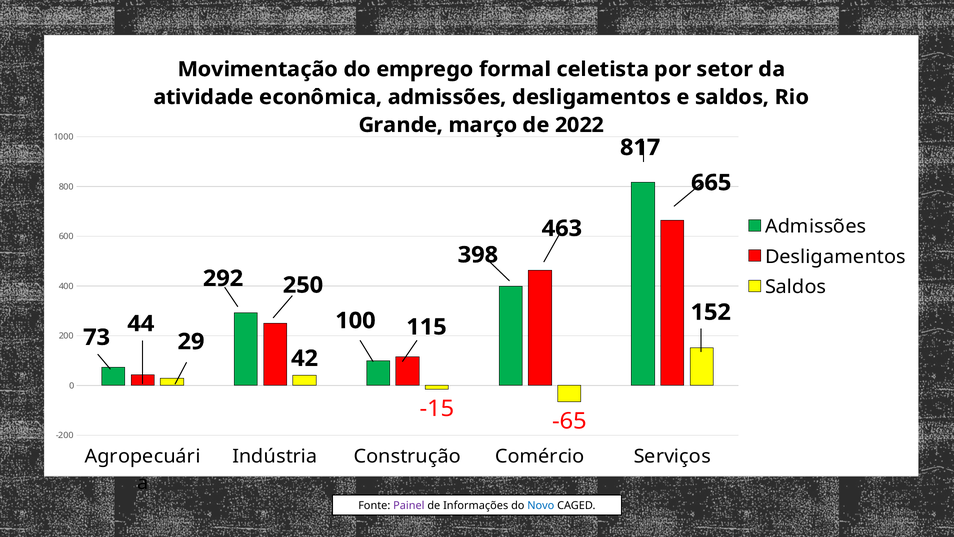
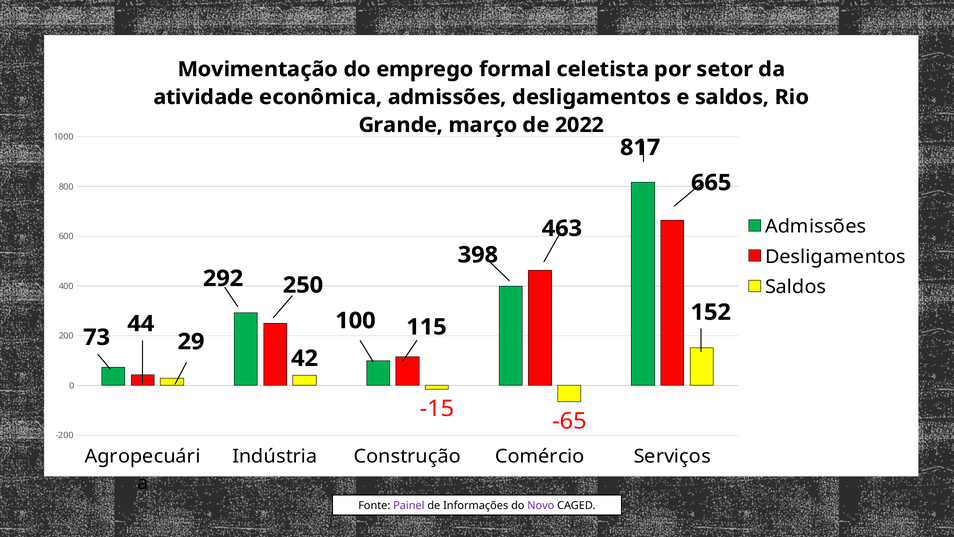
Novo colour: blue -> purple (541, 505)
